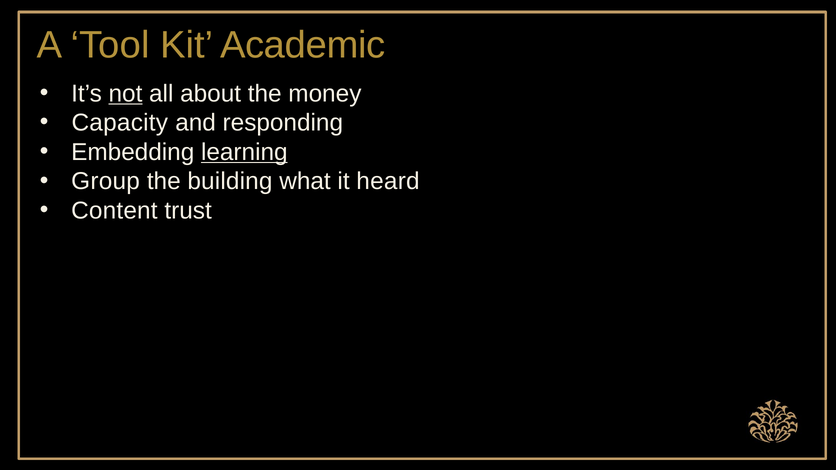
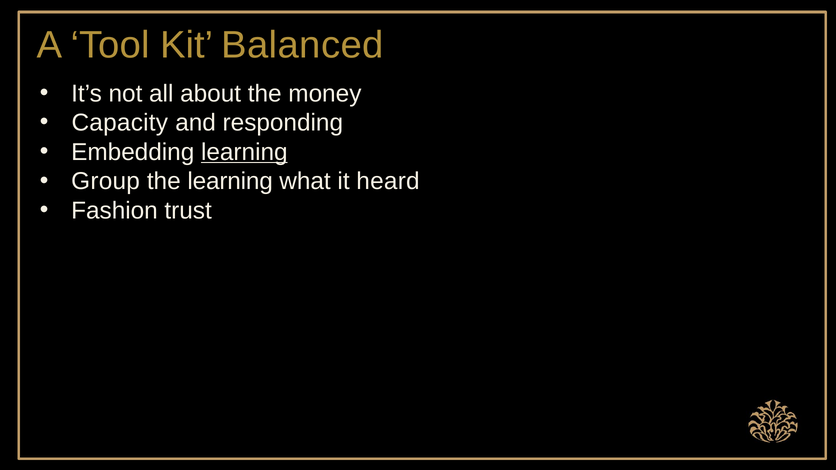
Academic: Academic -> Balanced (302, 45)
not underline: present -> none (125, 94)
the building: building -> learning (230, 181)
Content: Content -> Fashion (115, 211)
